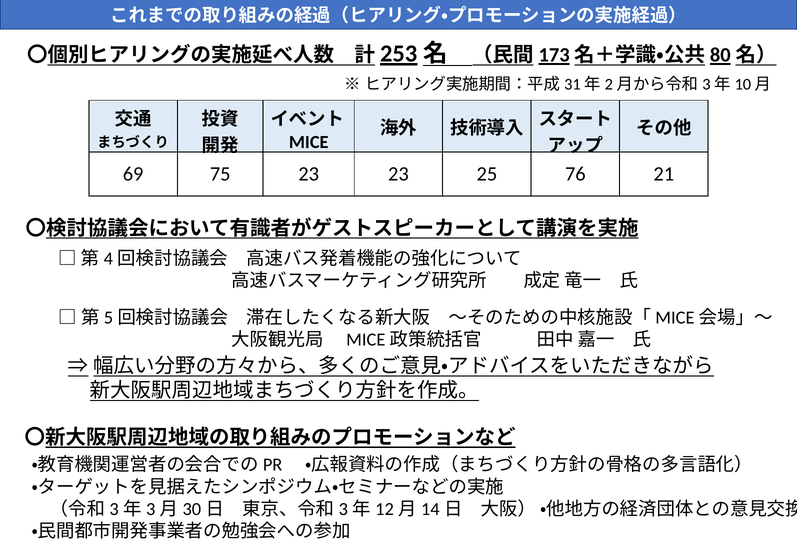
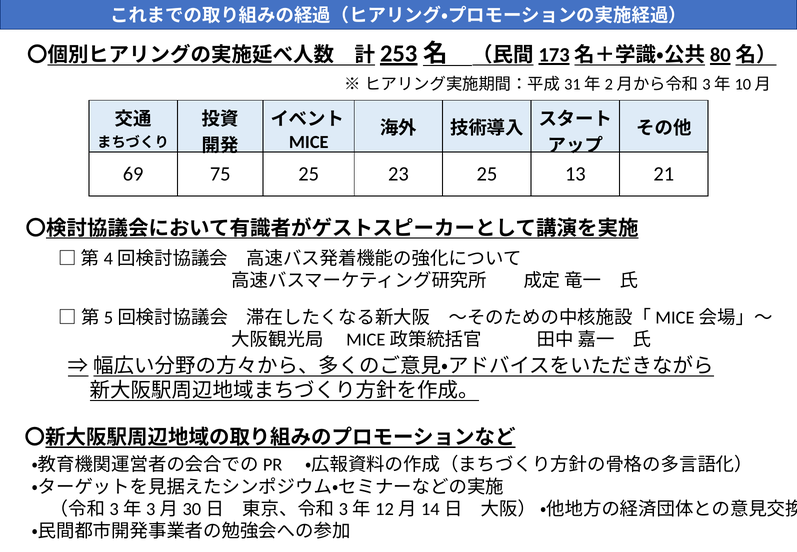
75 23: 23 -> 25 (309, 174)
76: 76 -> 13 (575, 174)
